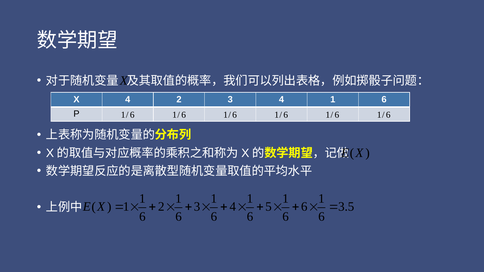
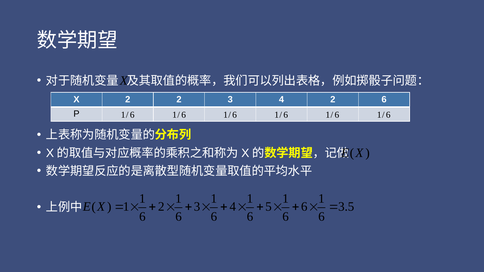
X 4: 4 -> 2 (128, 99)
4 1: 1 -> 2 (333, 99)
